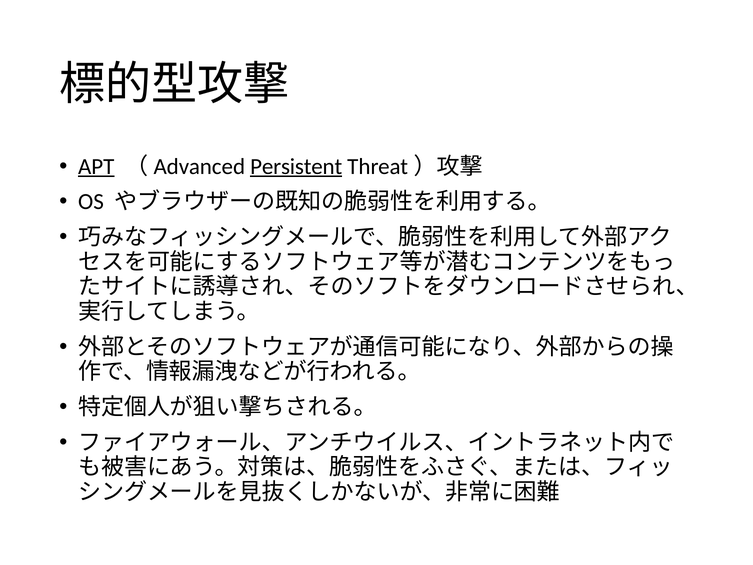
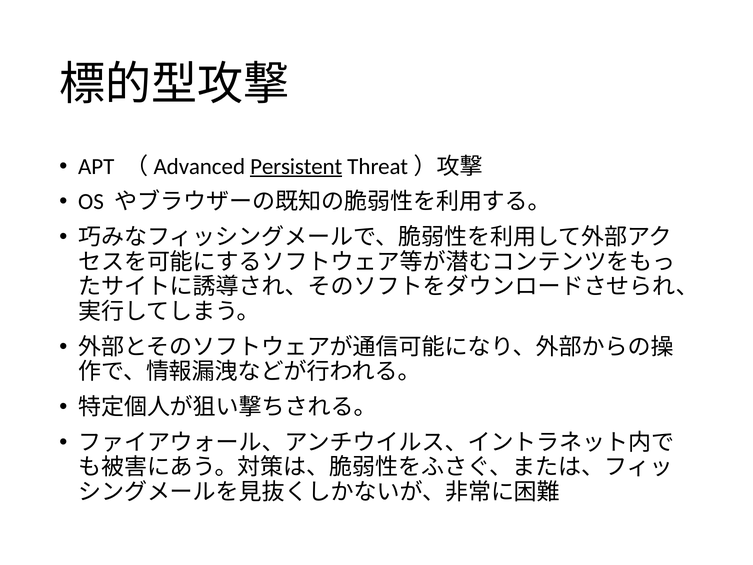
APT underline: present -> none (96, 166)
